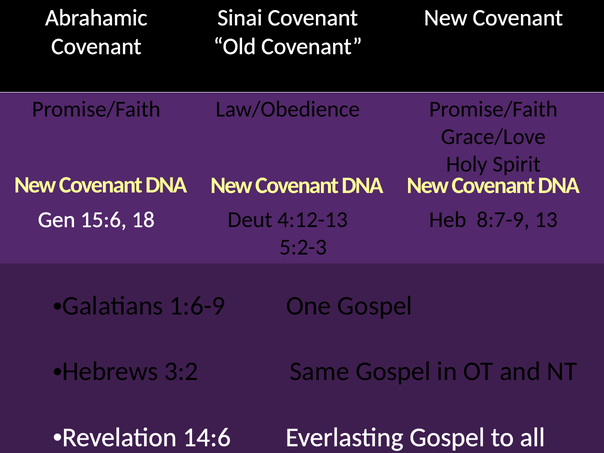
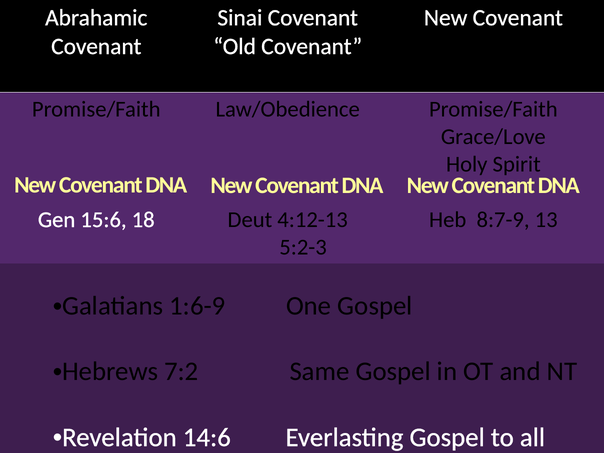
3:2: 3:2 -> 7:2 (181, 372)
